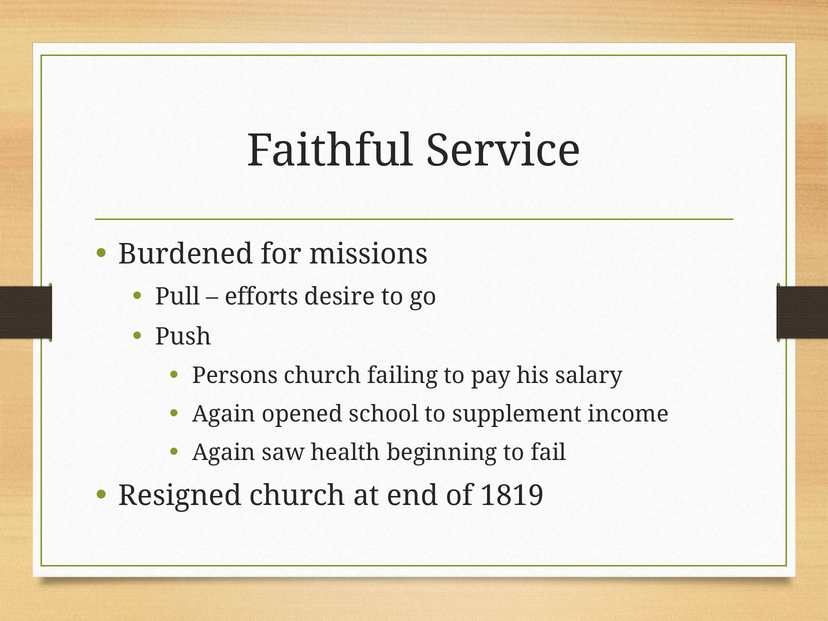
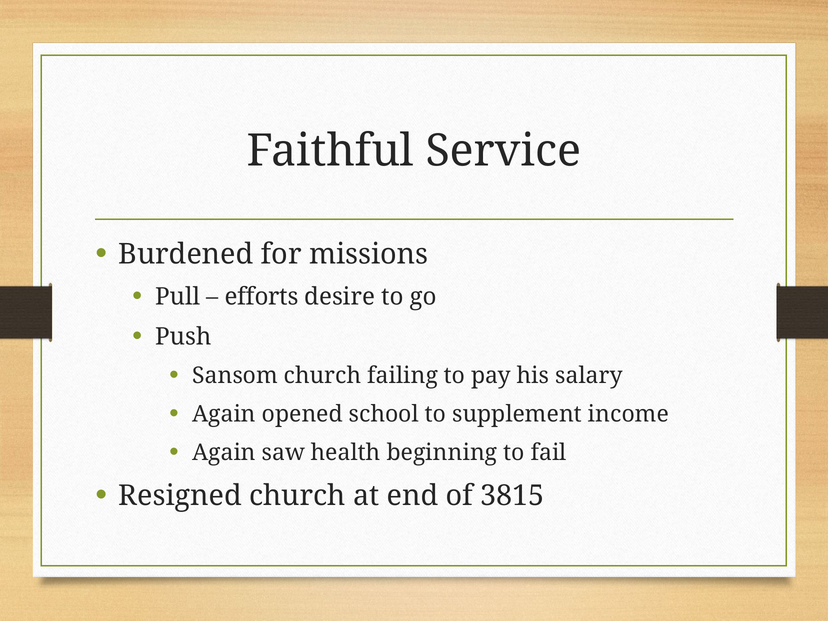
Persons: Persons -> Sansom (235, 376)
1819: 1819 -> 3815 (512, 496)
